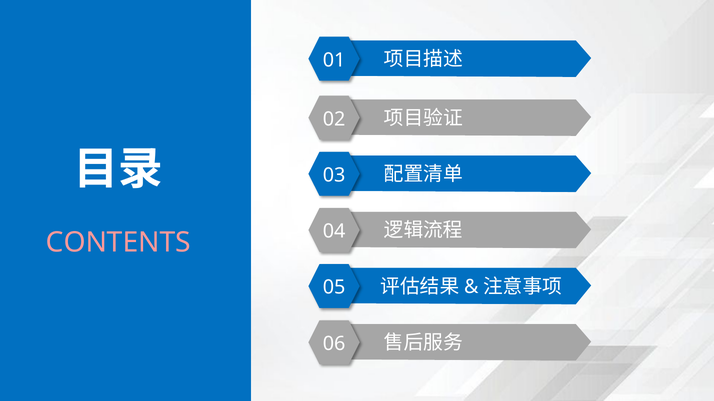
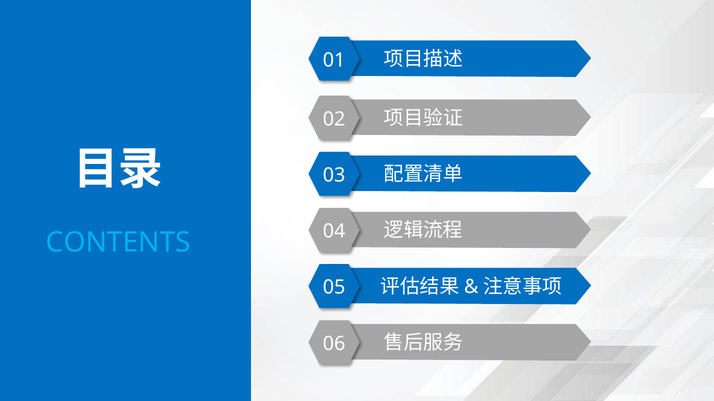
CONTENTS colour: pink -> light blue (118, 243)
